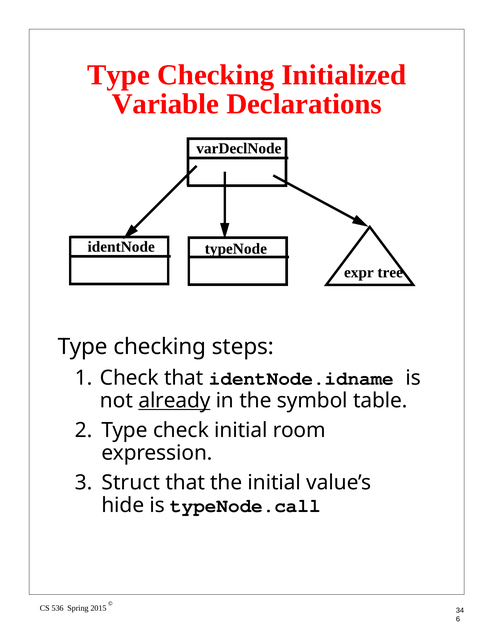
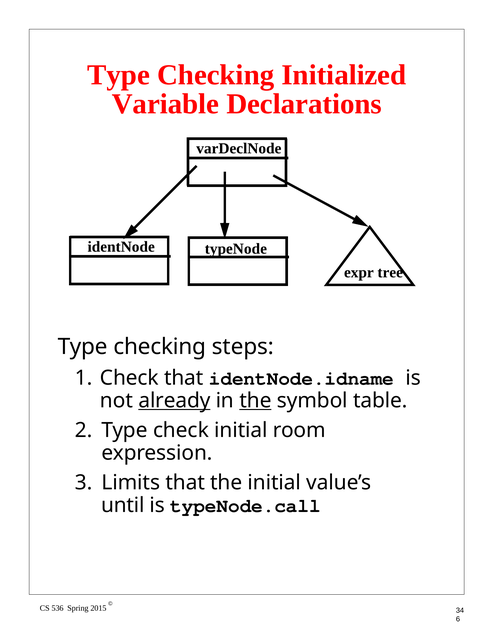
the underline: none -> present (255, 400)
Struct: Struct -> Limits (131, 483)
hide: hide -> until (123, 505)
